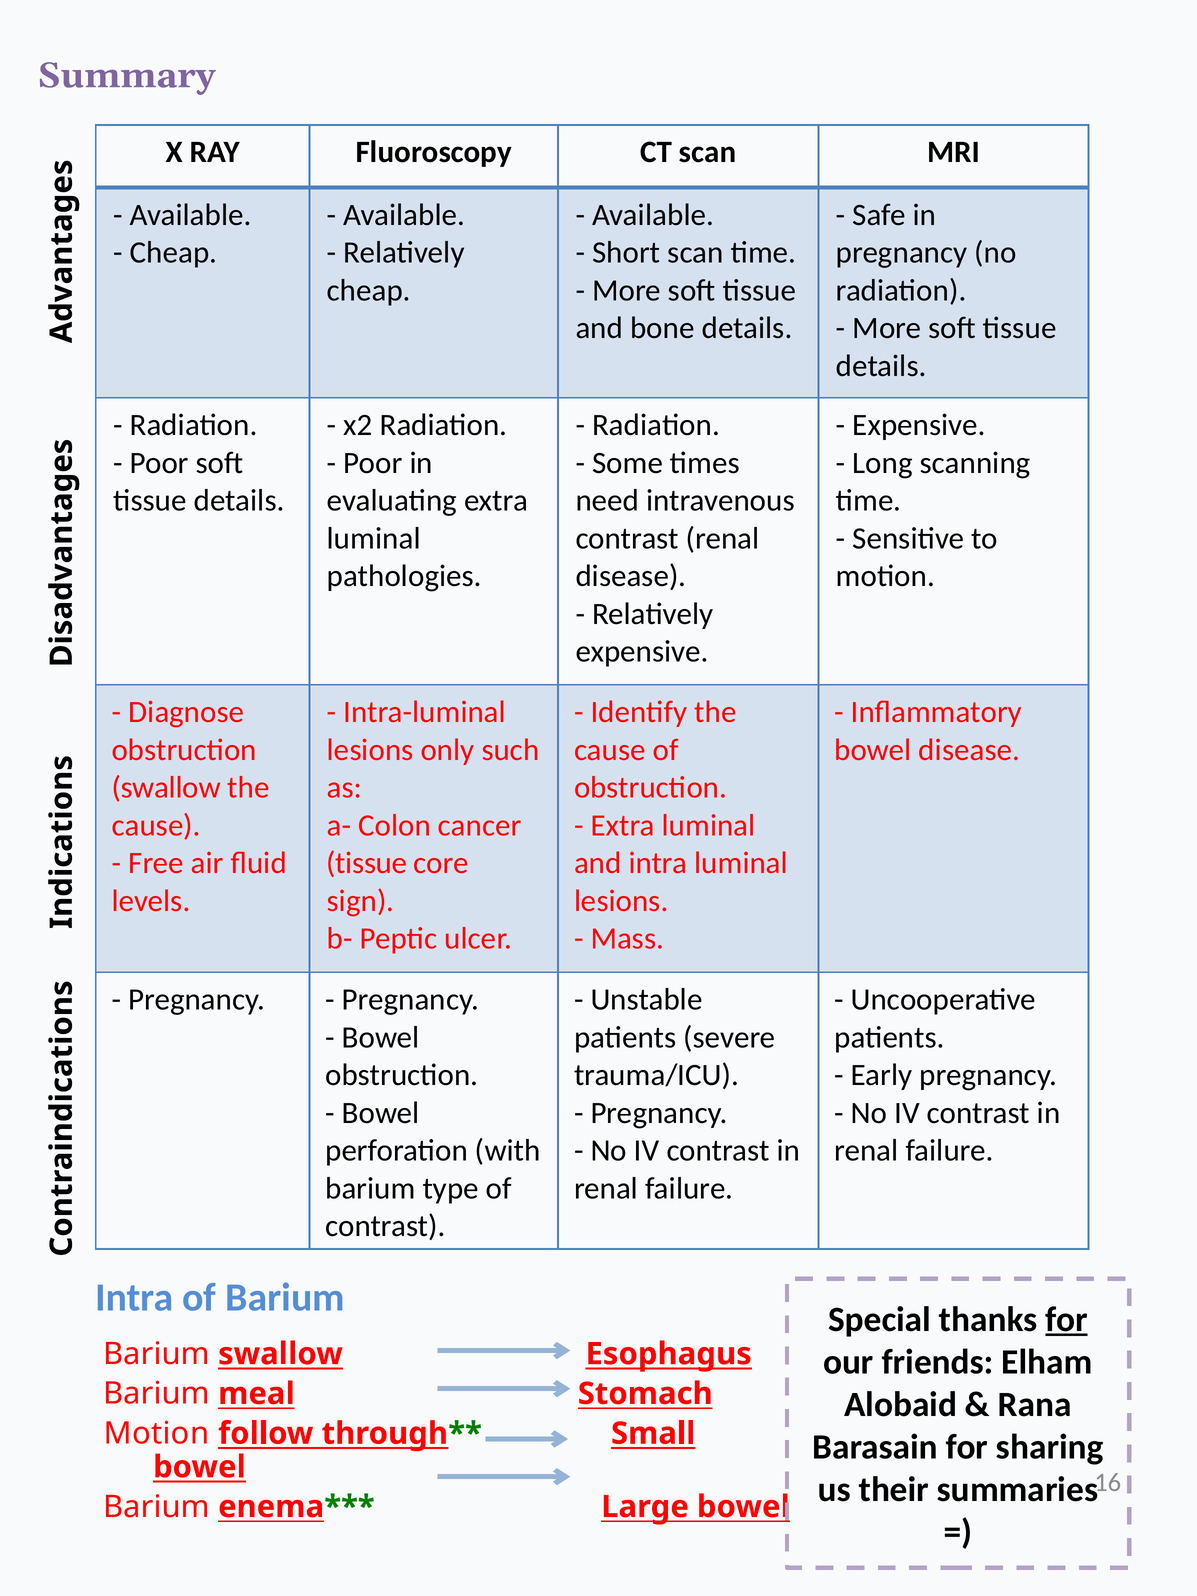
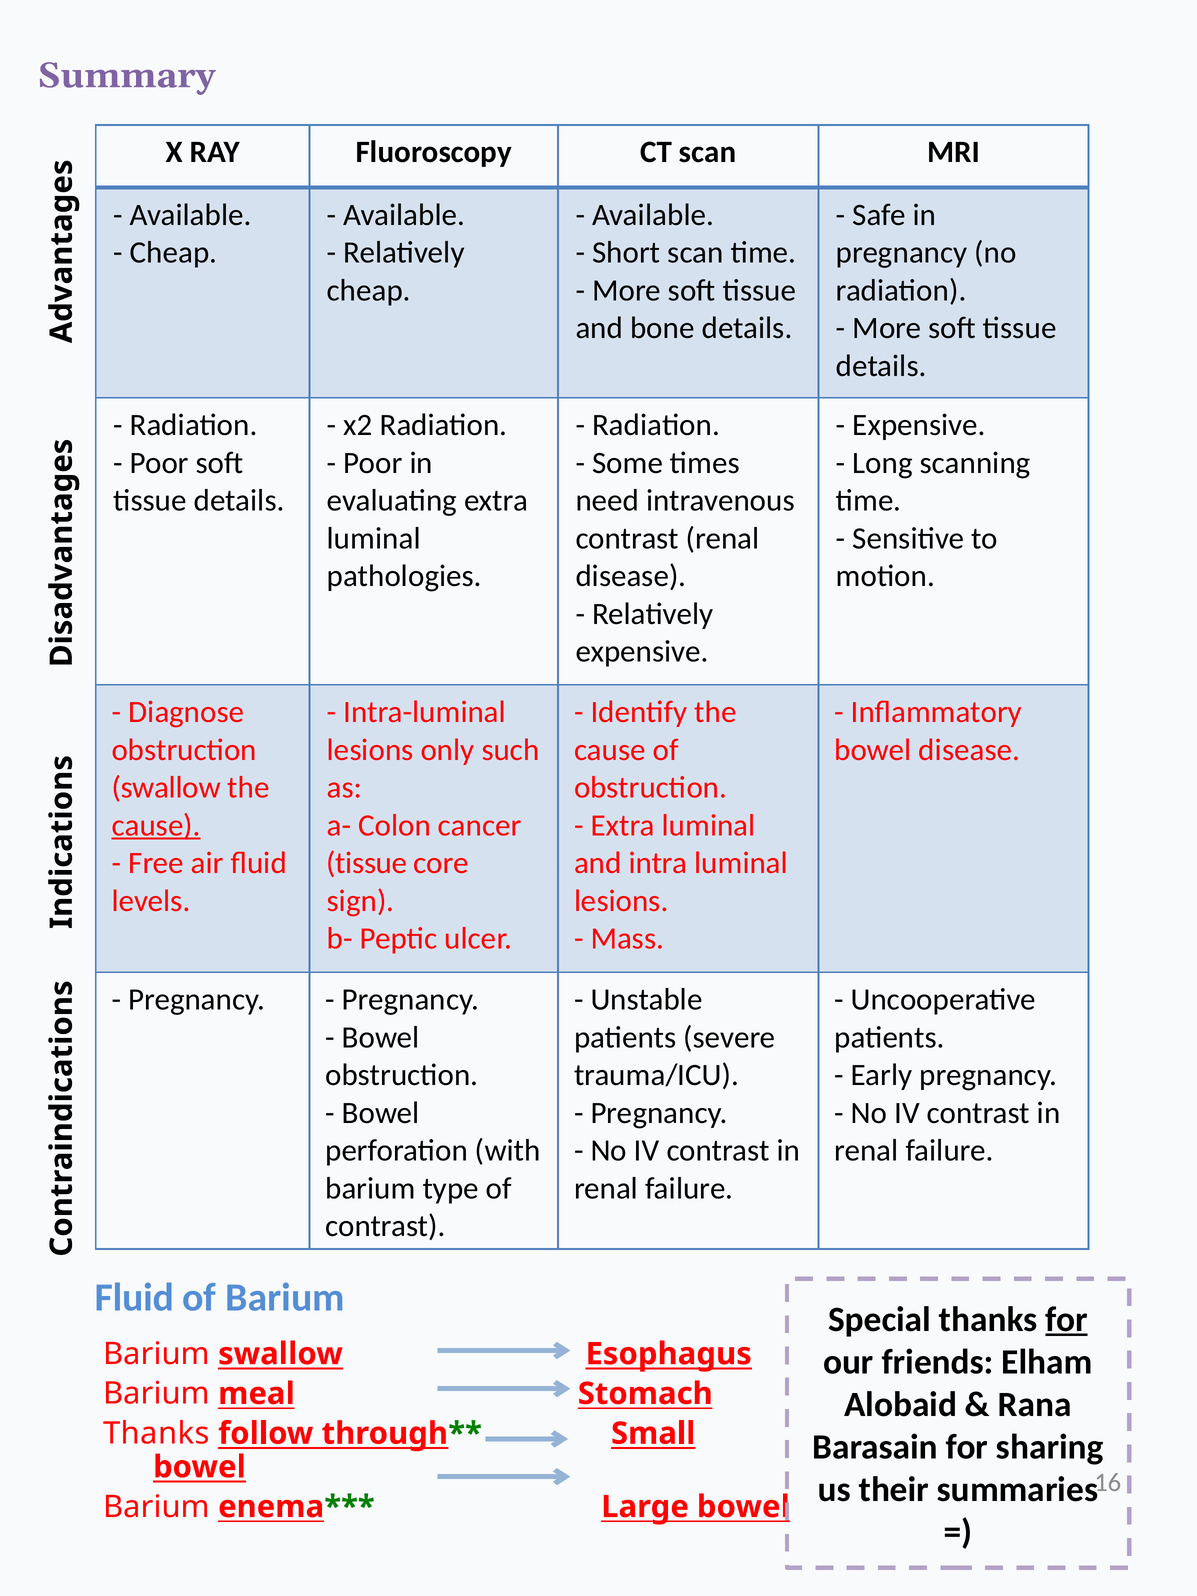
cause underline: none -> present (156, 825)
Intra: Intra -> Fluid (134, 1298)
Motion: Motion -> Thanks (156, 1434)
